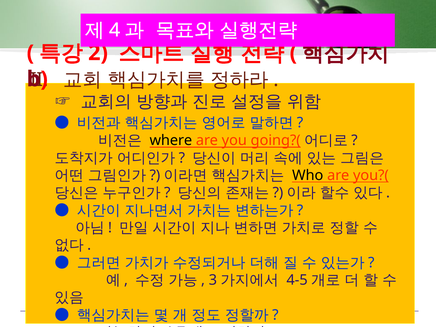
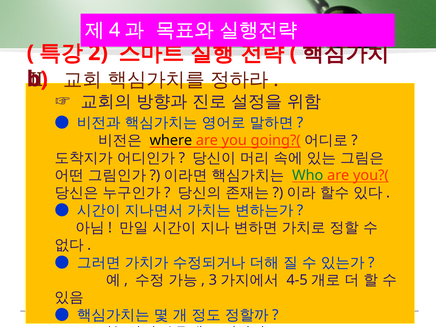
Who colour: black -> green (308, 175)
